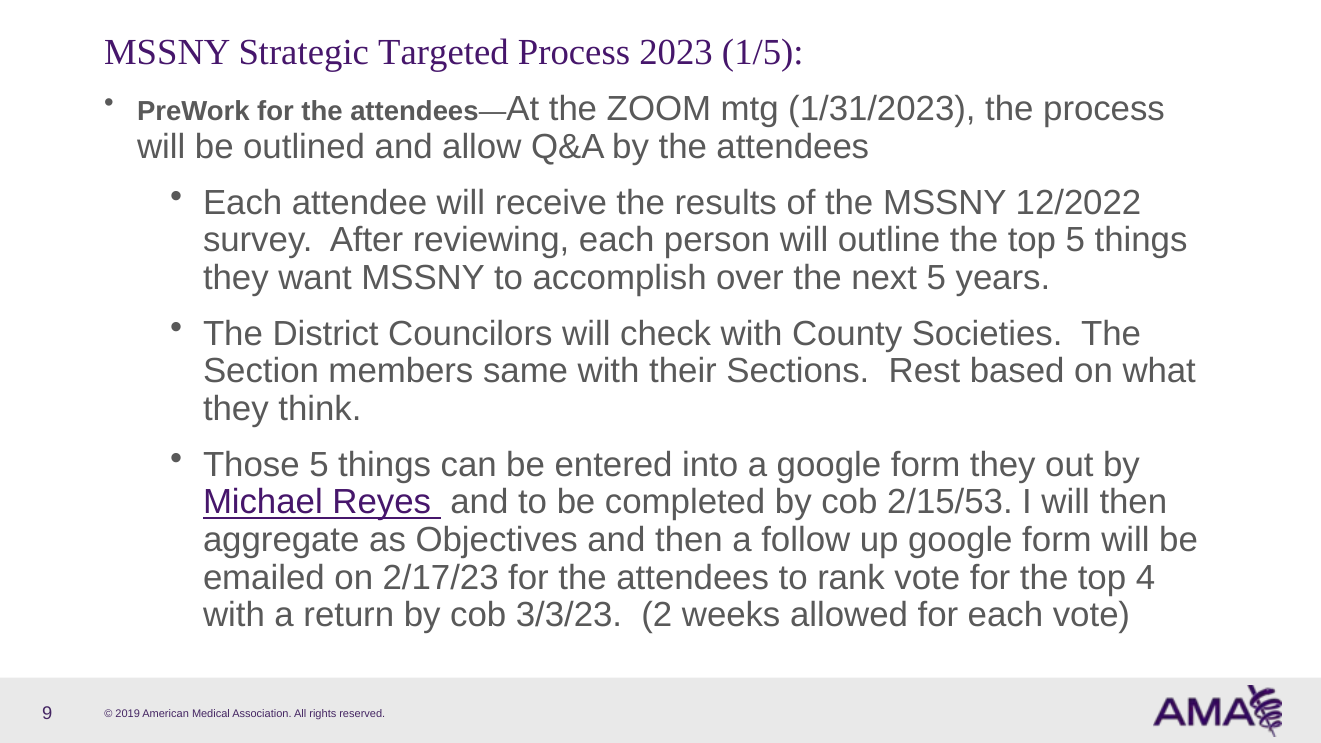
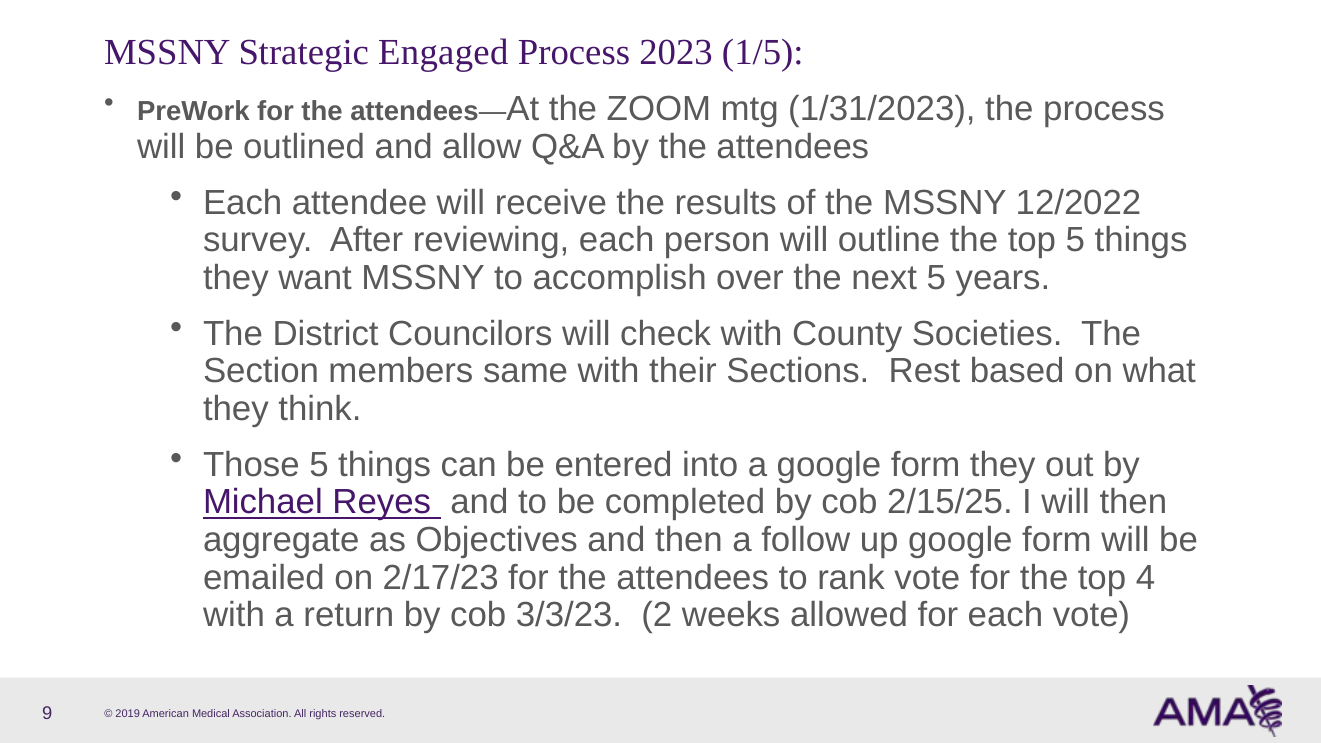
Targeted: Targeted -> Engaged (443, 52)
2/15/53: 2/15/53 -> 2/15/25 (950, 502)
